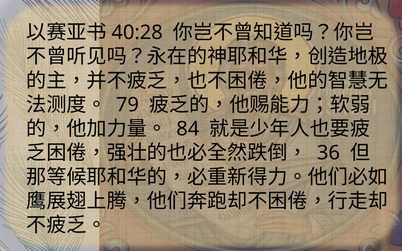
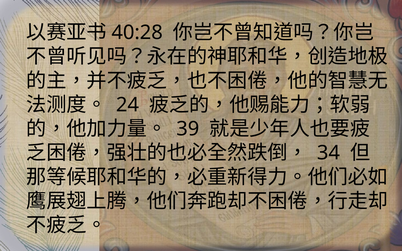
79: 79 -> 24 (127, 105)
84: 84 -> 39 (188, 129)
36: 36 -> 34 (328, 153)
